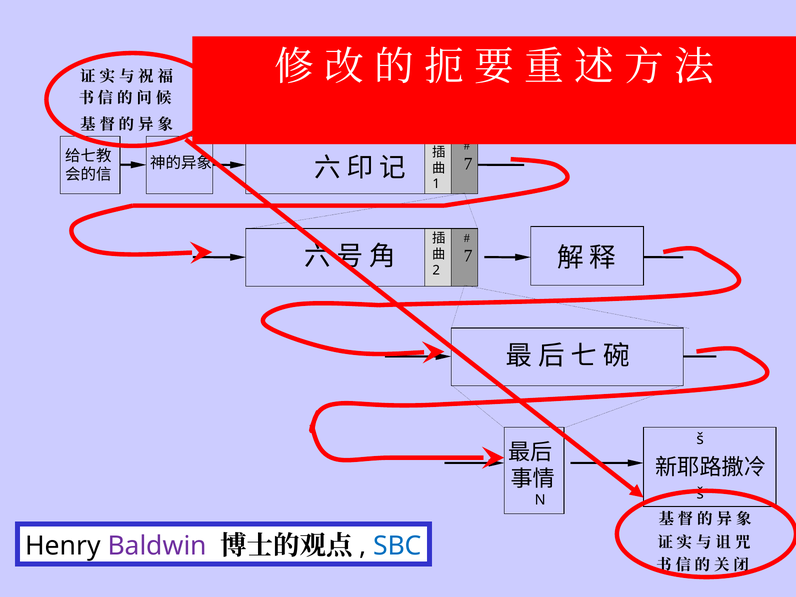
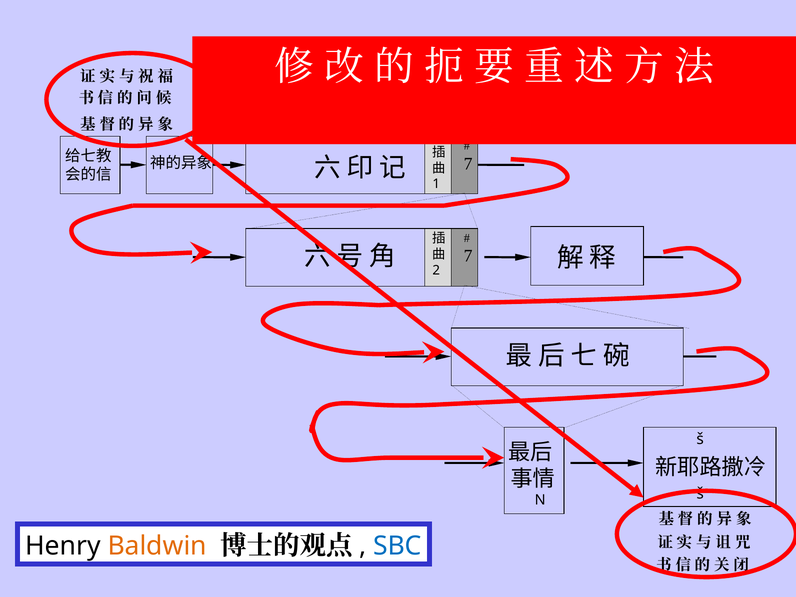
Baldwin colour: purple -> orange (157, 546)
